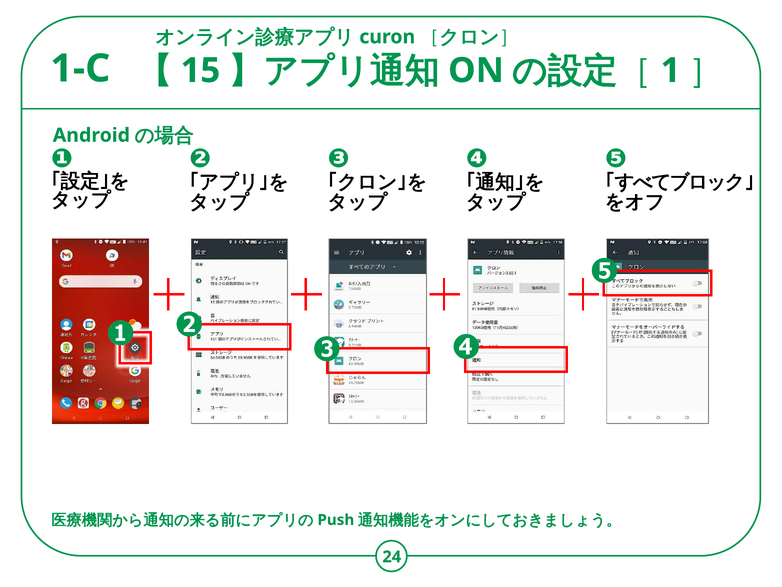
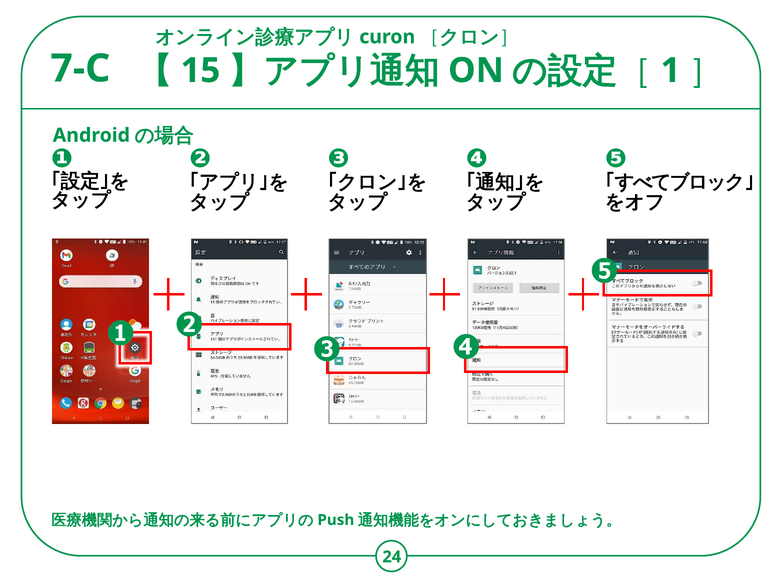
1-C: 1-C -> 7-C (80, 68)
